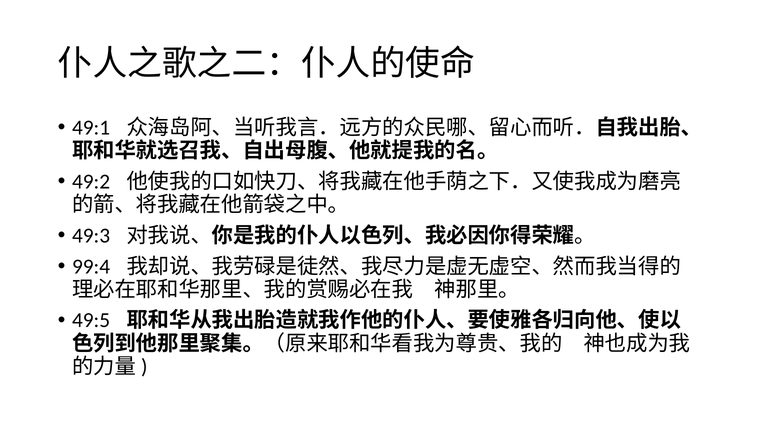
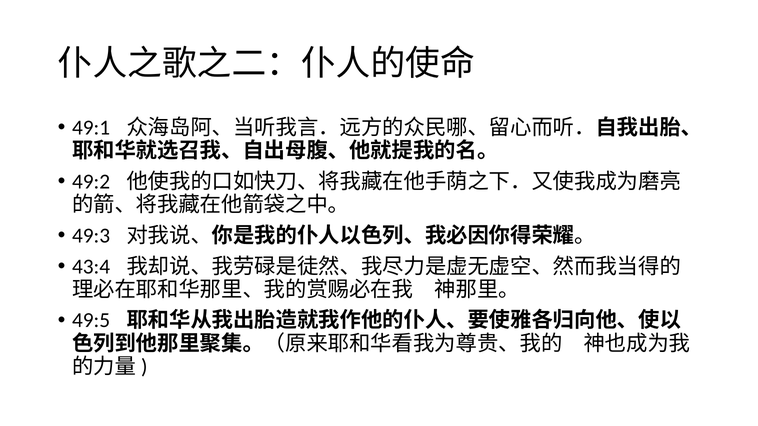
99:4: 99:4 -> 43:4 (91, 267)
